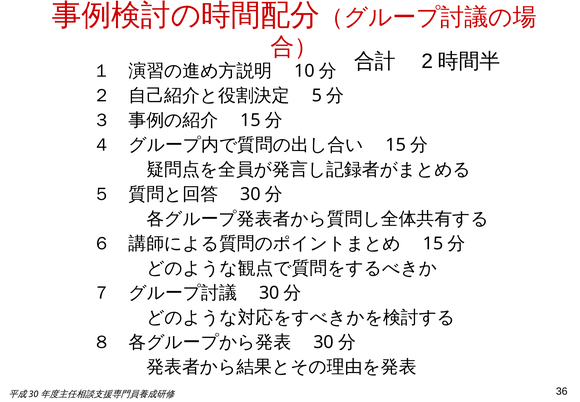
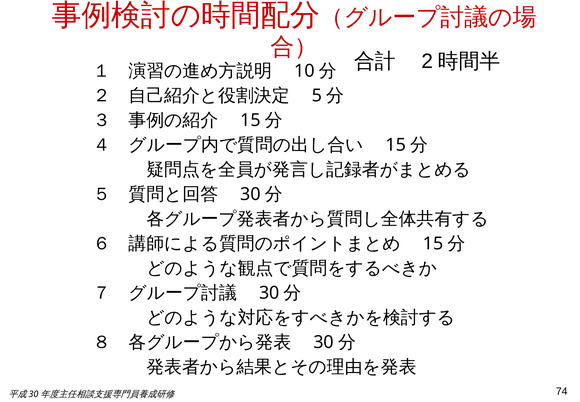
36: 36 -> 74 (562, 391)
